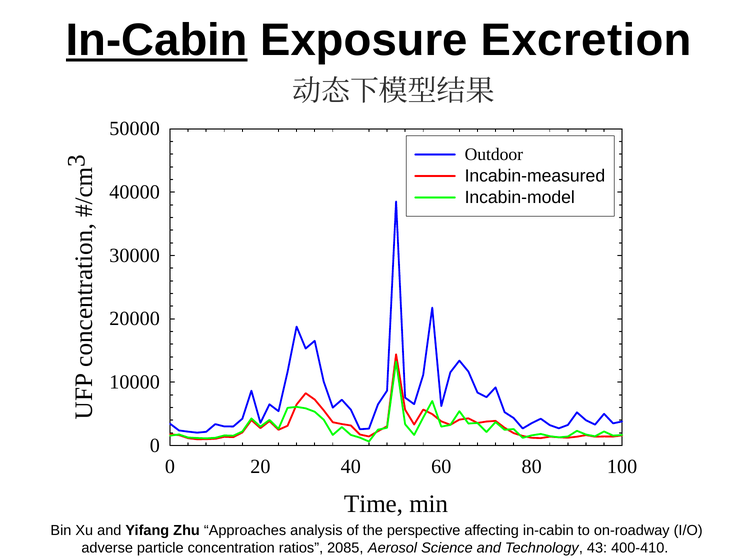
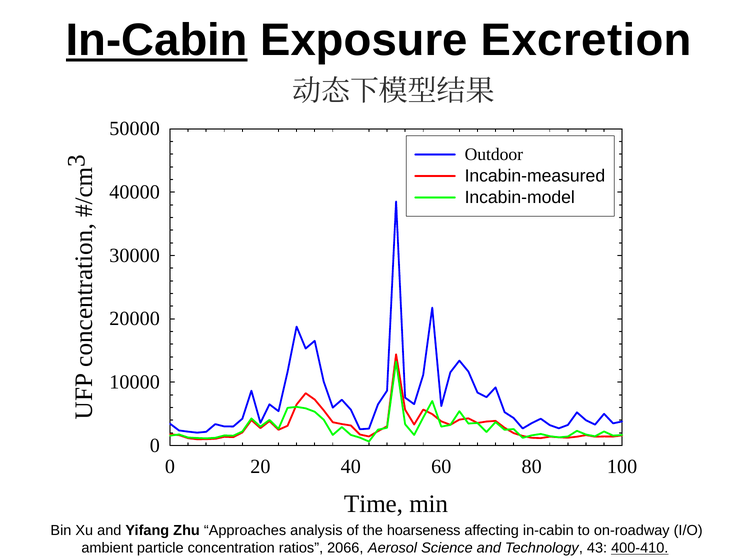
perspective: perspective -> hoarseness (424, 530)
adverse: adverse -> ambient (107, 548)
2085: 2085 -> 2066 (345, 548)
400-410 underline: none -> present (640, 548)
